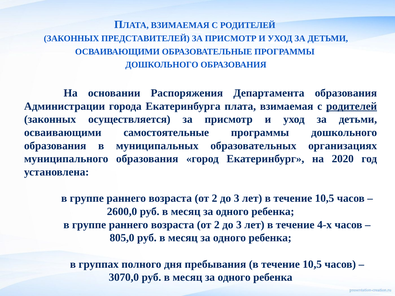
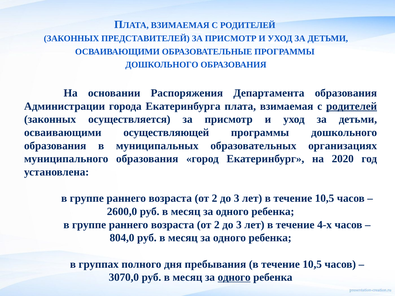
самостоятельные: самостоятельные -> осуществляющей (166, 133)
805,0: 805,0 -> 804,0 (122, 238)
одного underline: none -> present (234, 278)
